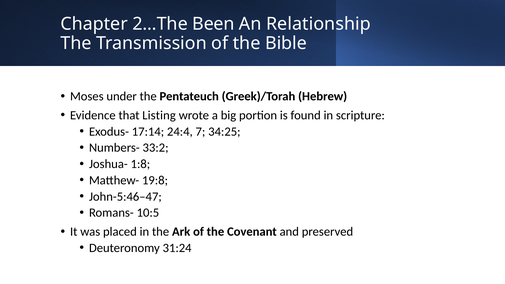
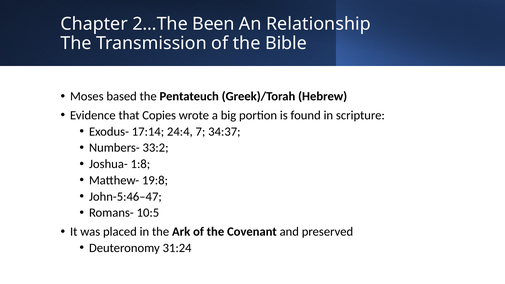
under: under -> based (122, 96)
Listing: Listing -> Copies (159, 115)
34:25: 34:25 -> 34:37 (224, 132)
